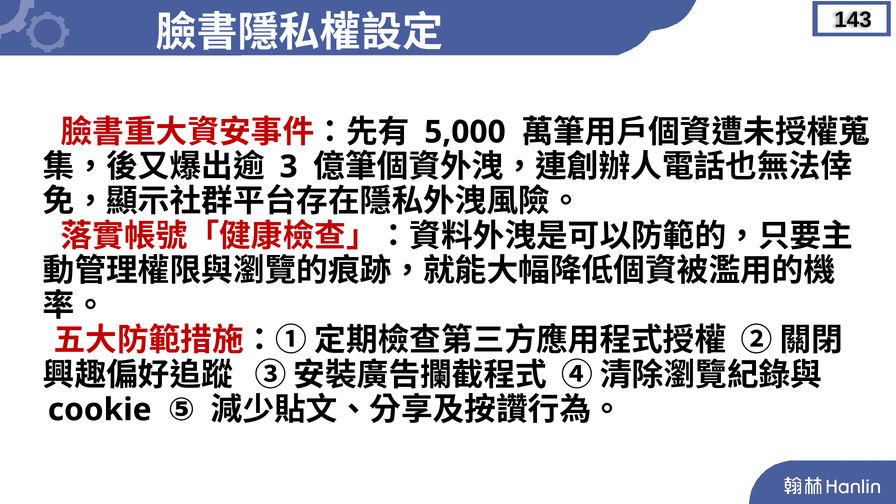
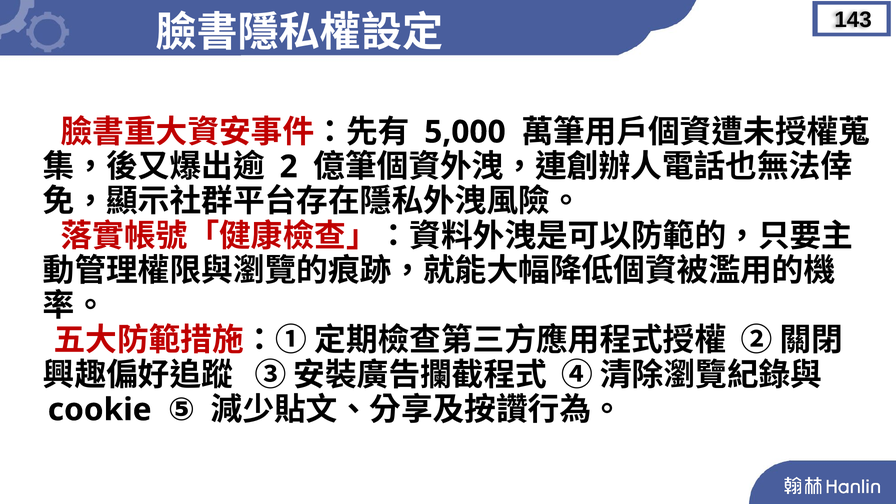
3: 3 -> 2 (289, 167)
